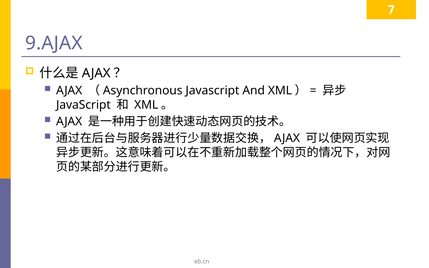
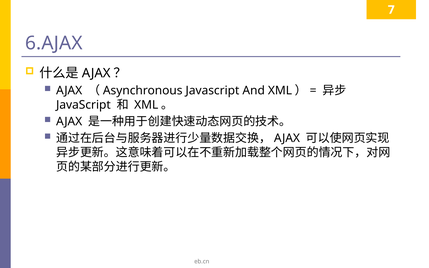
9.AJAX: 9.AJAX -> 6.AJAX (54, 43)
